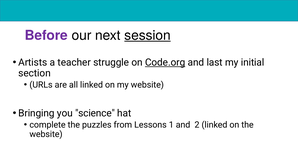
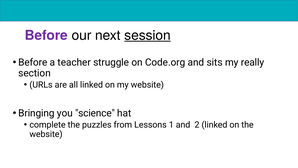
Artists: Artists -> Before (33, 62)
Code.org underline: present -> none (165, 62)
last: last -> sits (215, 62)
initial: initial -> really (253, 62)
